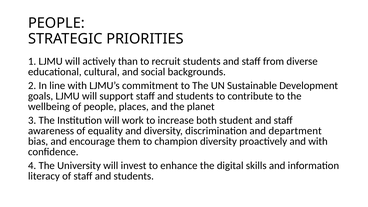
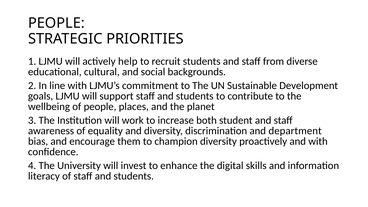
than: than -> help (128, 61)
